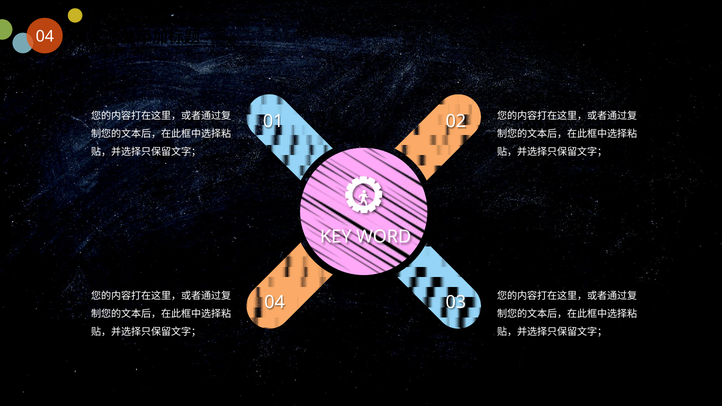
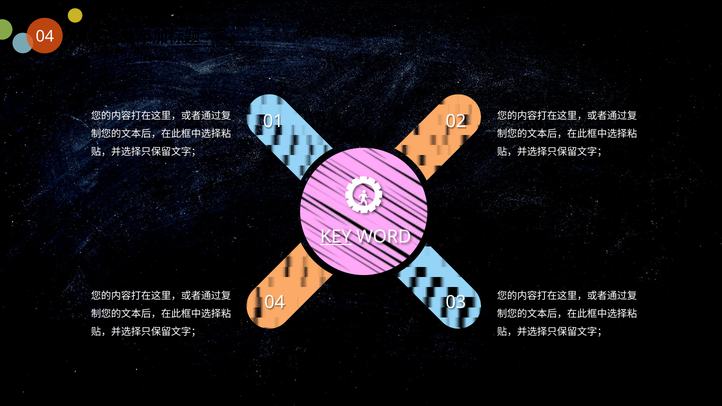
KEY underline: none -> present (336, 237)
